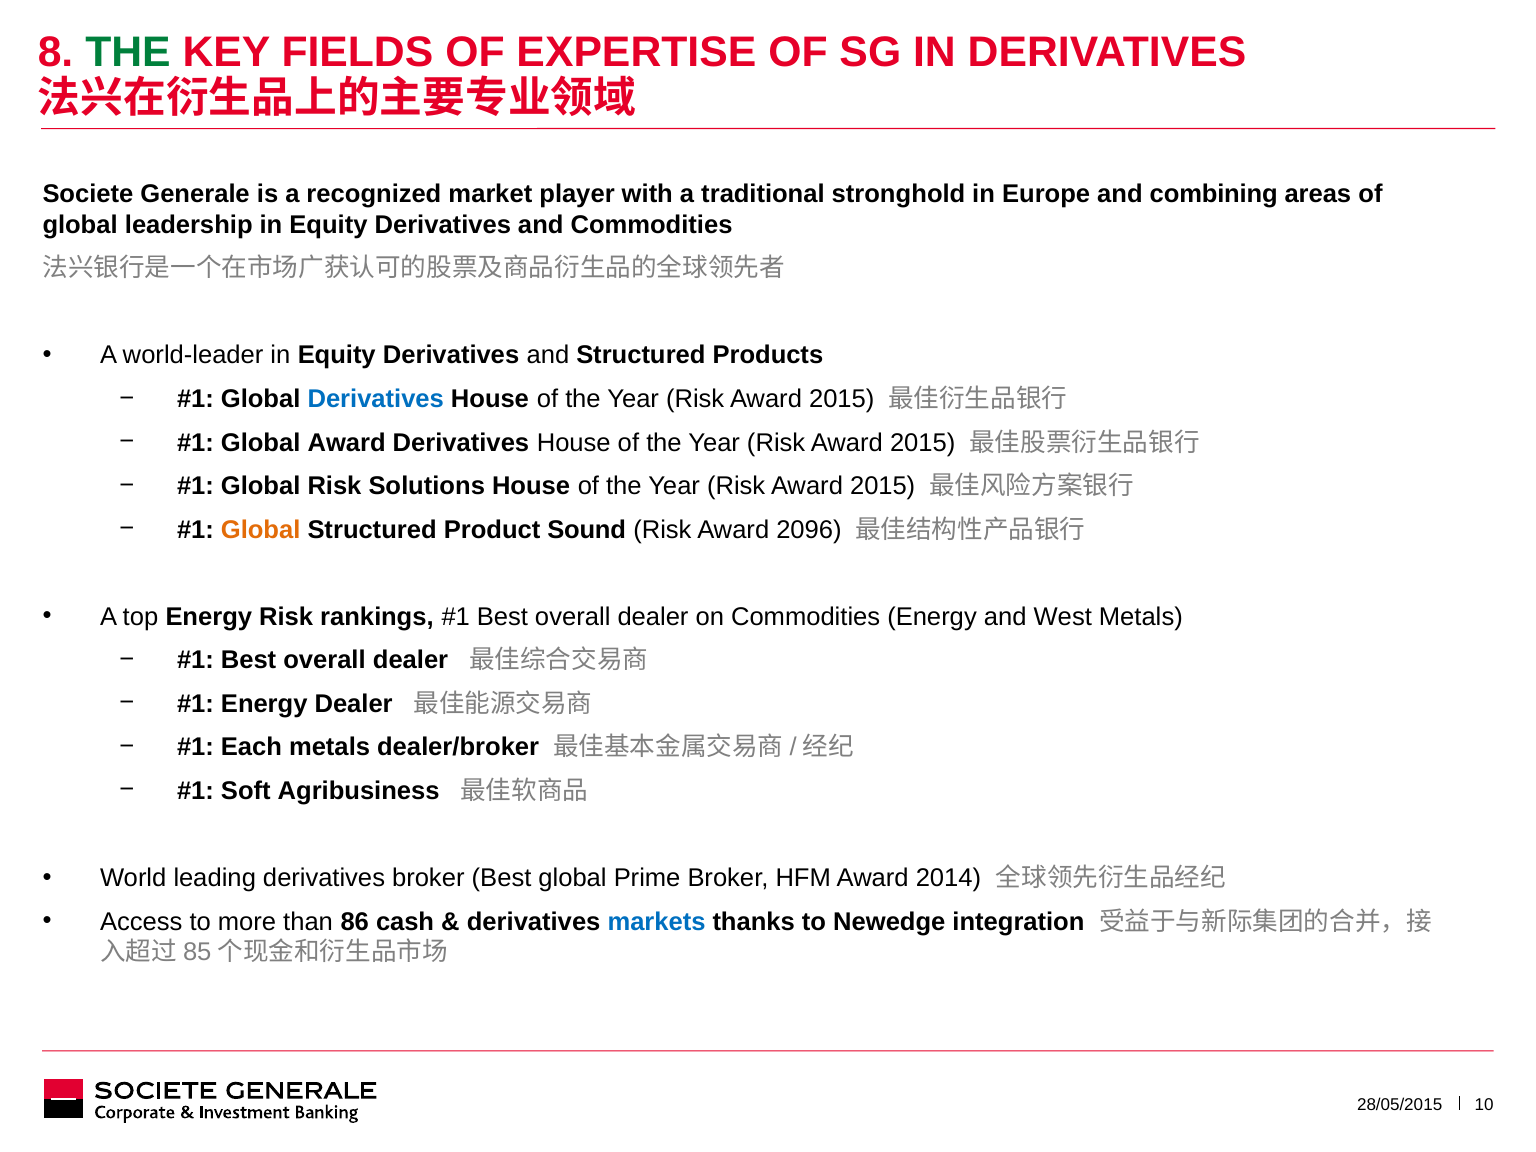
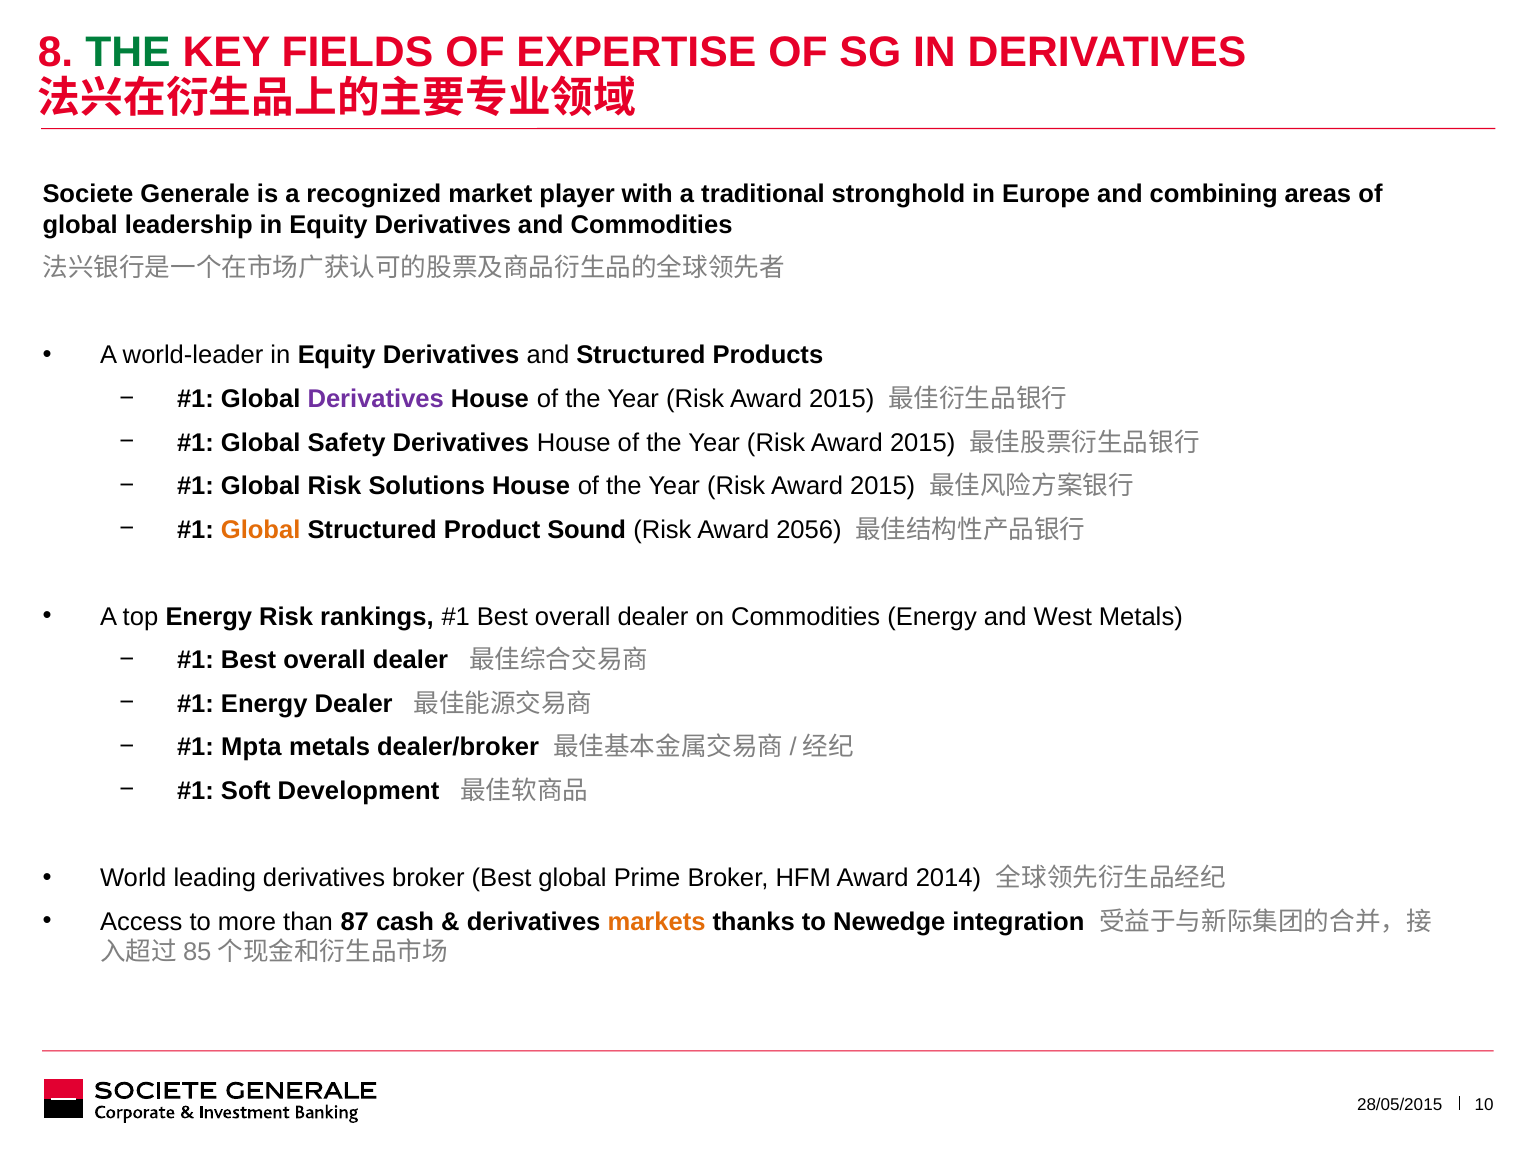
Derivatives colour: blue -> purple (376, 399)
Global Award: Award -> Safety (347, 443)
2096: 2096 -> 2056 (809, 530)
Each: Each -> Mpta (251, 747)
Agribusiness: Agribusiness -> Development (359, 791)
86: 86 -> 87 (355, 922)
markets colour: blue -> orange (657, 922)
